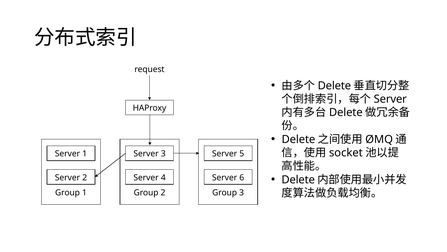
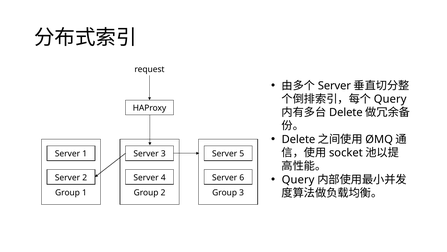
Delete: Delete -> Server (334, 85)
Server: Server -> Query (390, 99)
Delete: Delete -> Query (298, 179)
